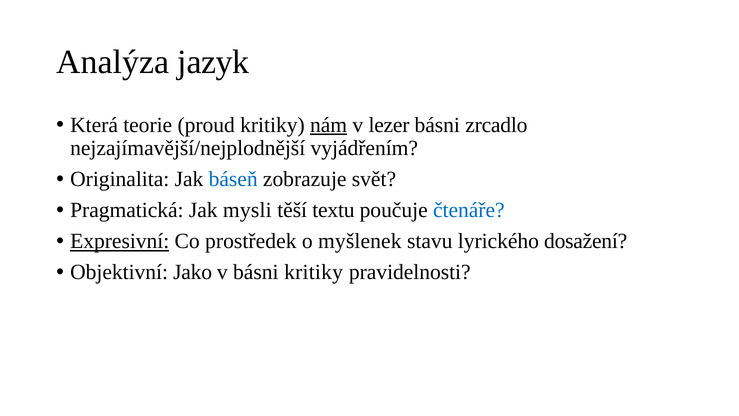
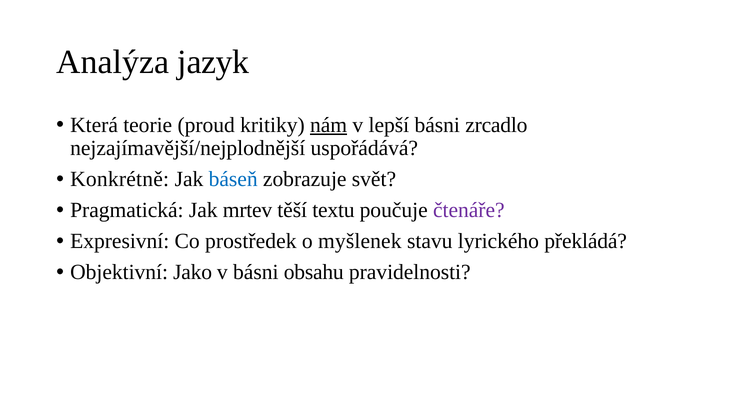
lezer: lezer -> lepší (389, 125)
vyjádřením: vyjádřením -> uspořádává (364, 148)
Originalita: Originalita -> Konkrétně (120, 179)
mysli: mysli -> mrtev (248, 210)
čtenáře colour: blue -> purple (469, 210)
Expresivní underline: present -> none (120, 241)
dosažení: dosažení -> překládá (586, 241)
básni kritiky: kritiky -> obsahu (314, 272)
